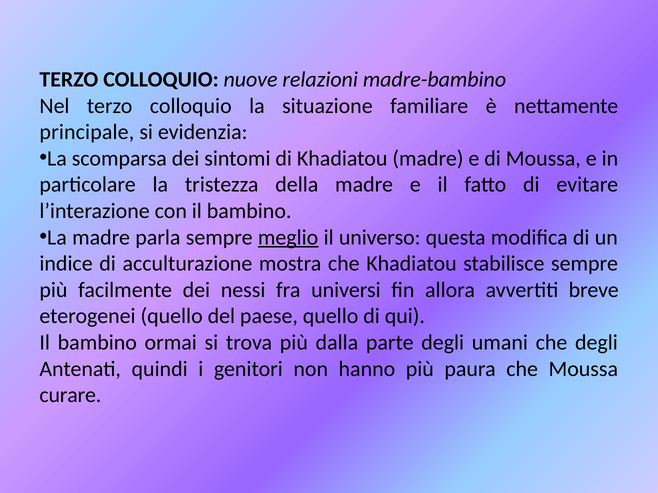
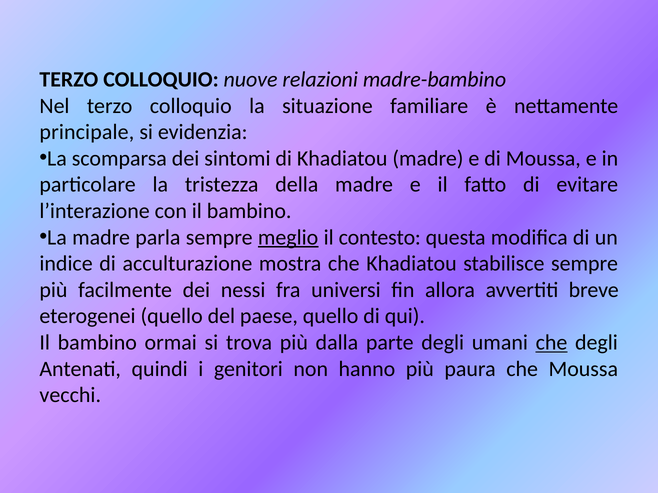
universo: universo -> contesto (380, 238)
che underline: none -> present (551, 343)
curare: curare -> vecchi (70, 396)
